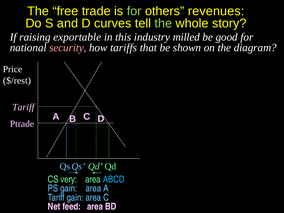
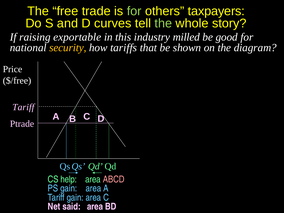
revenues: revenues -> taxpayers (216, 11)
security colour: pink -> yellow (68, 48)
$/rest: $/rest -> $/free (17, 81)
very: very -> help (69, 179)
ABCD colour: light blue -> pink (114, 179)
feed: feed -> said (72, 207)
